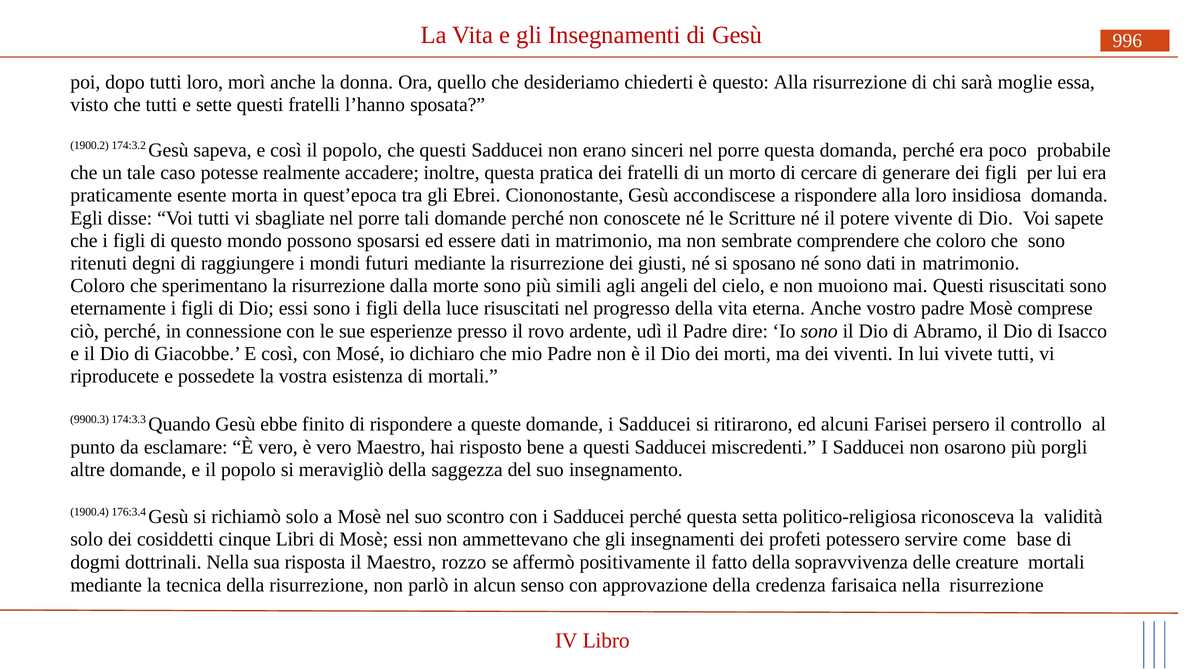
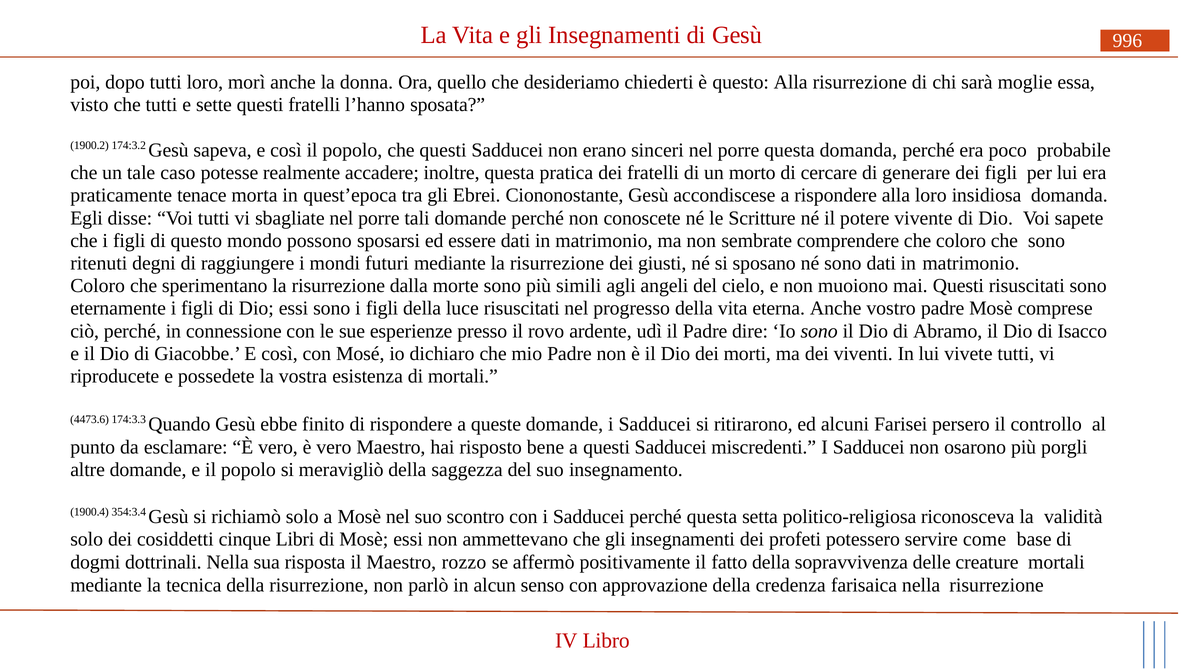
esente: esente -> tenace (202, 195)
9900.3: 9900.3 -> 4473.6 (90, 420)
176:3.4: 176:3.4 -> 354:3.4 (129, 512)
